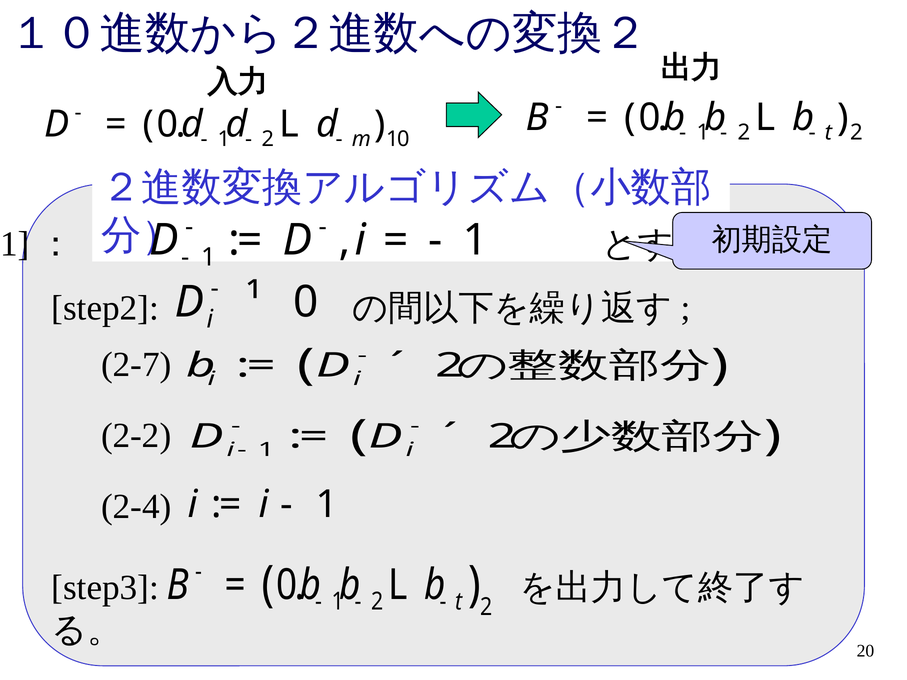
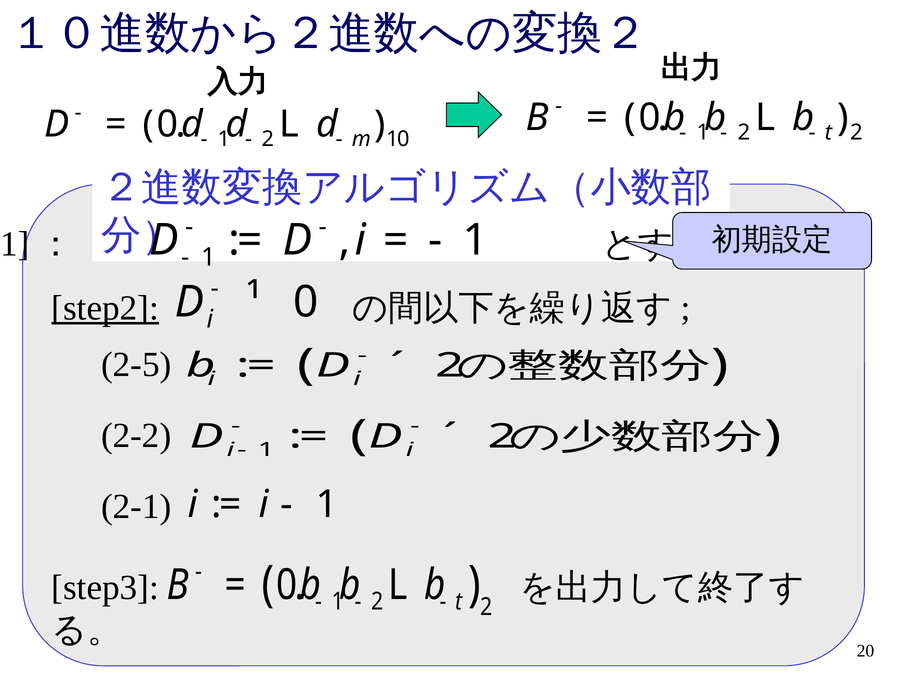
step2 underline: none -> present (105, 308)
2-7: 2-7 -> 2-5 (136, 365)
2-4: 2-4 -> 2-1 (136, 507)
